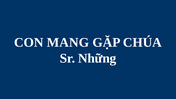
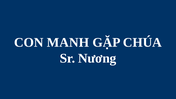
MANG: MANG -> MANH (68, 42)
Những: Những -> Nương (97, 58)
